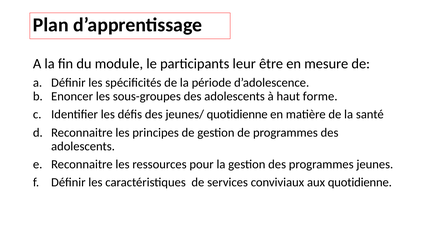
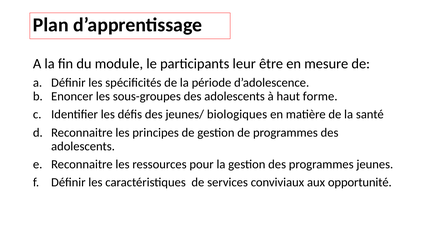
jeunes/ quotidienne: quotidienne -> biologiques (237, 114)
aux quotidienne: quotidienne -> opportunité (360, 182)
